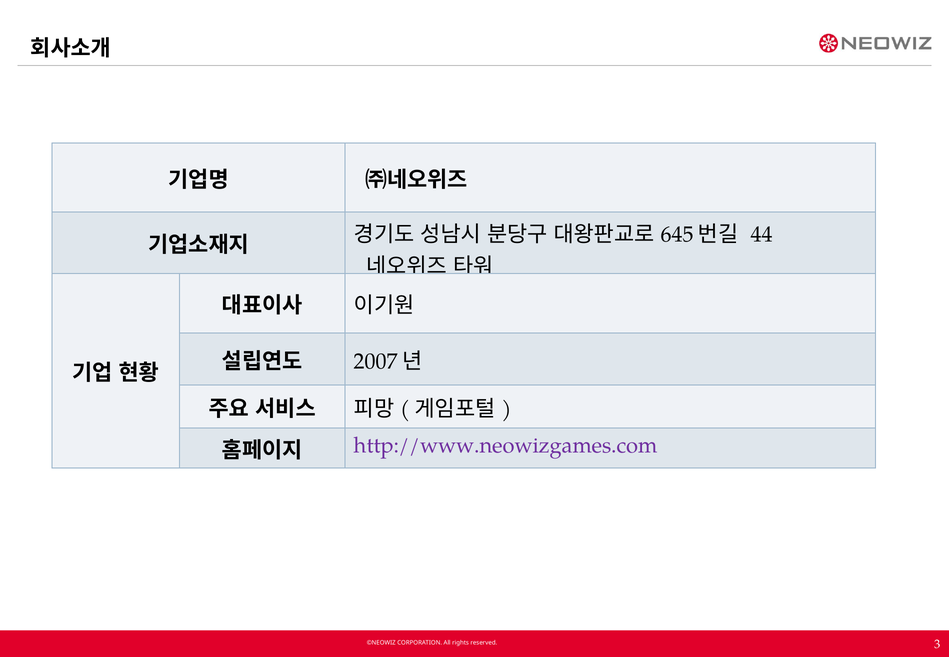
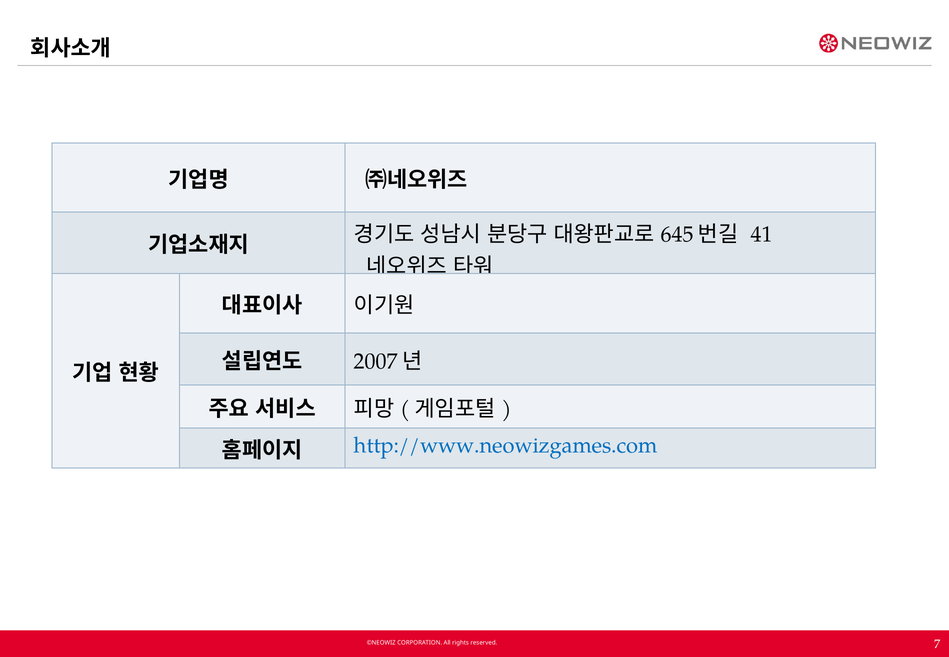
44: 44 -> 41 (762, 235)
http://www.neowizgames.com colour: purple -> blue (506, 446)
3: 3 -> 7 (937, 644)
